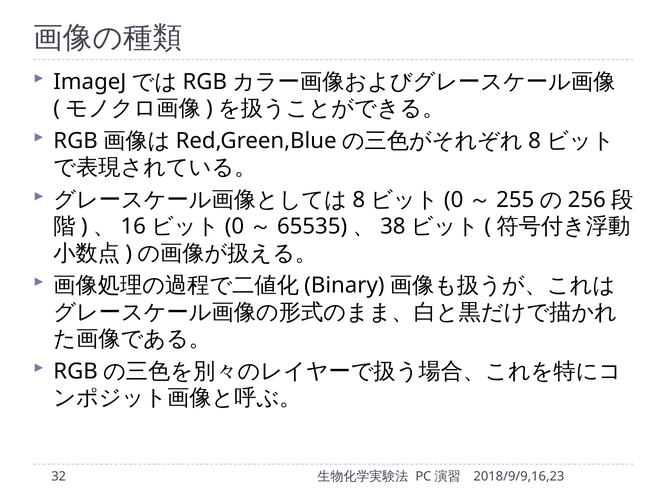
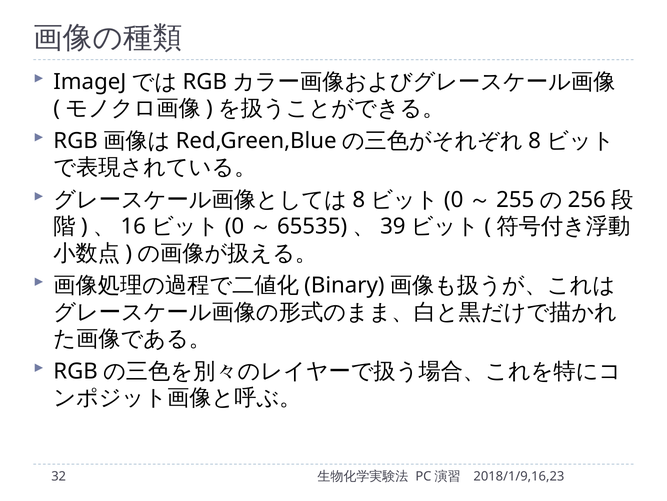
38: 38 -> 39 (393, 226)
2018/9/9,16,23: 2018/9/9,16,23 -> 2018/1/9,16,23 (519, 476)
